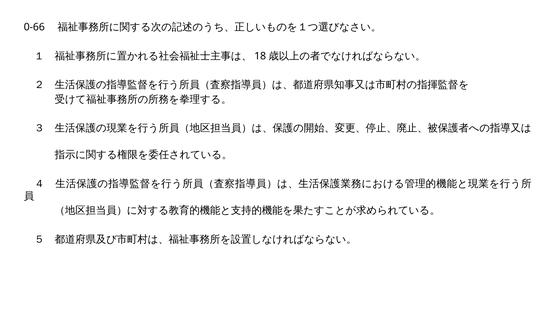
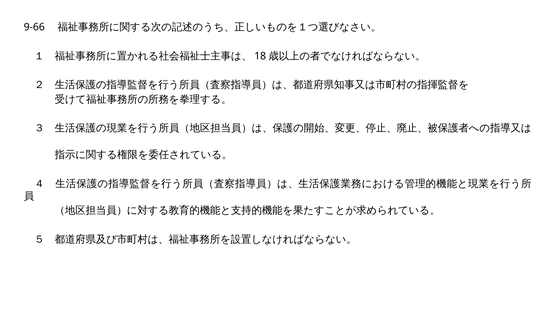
0-66: 0-66 -> 9-66 (34, 27)
